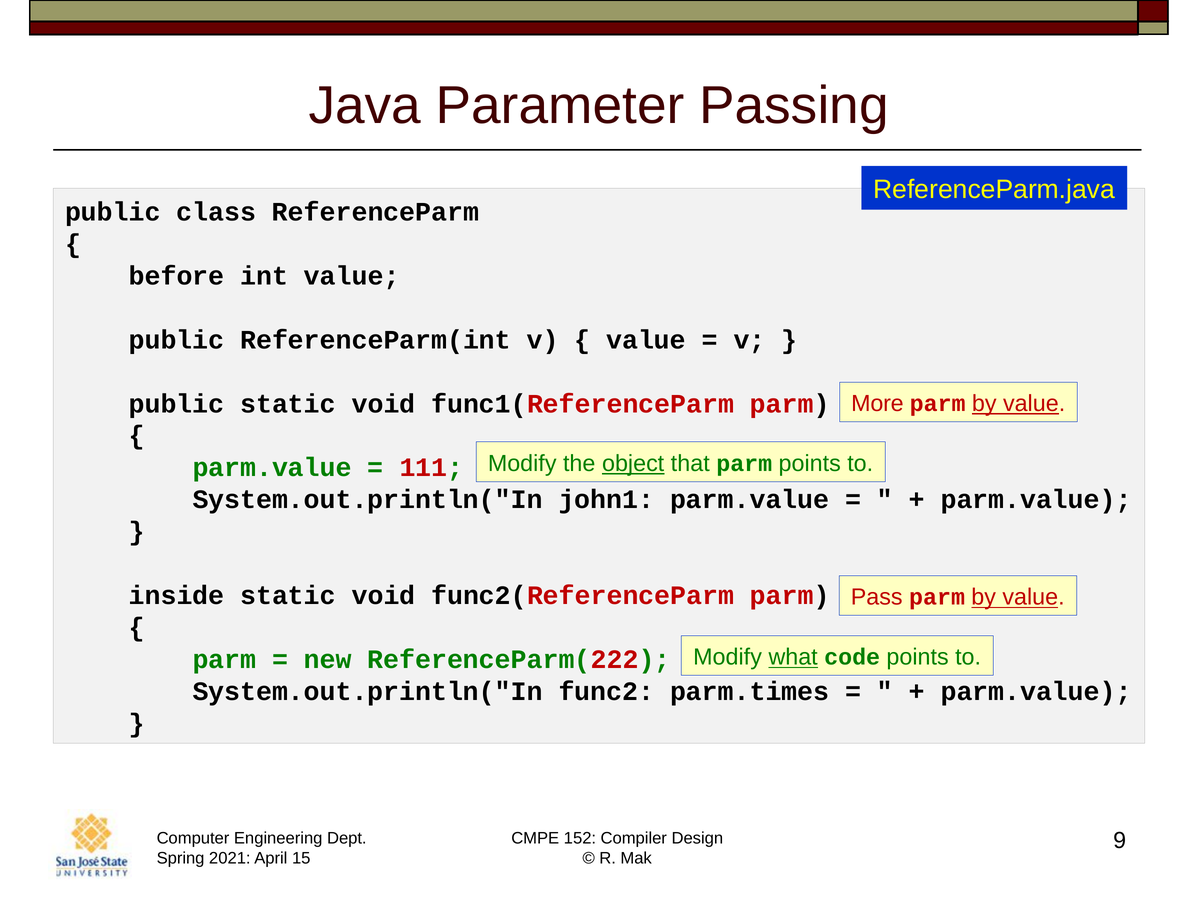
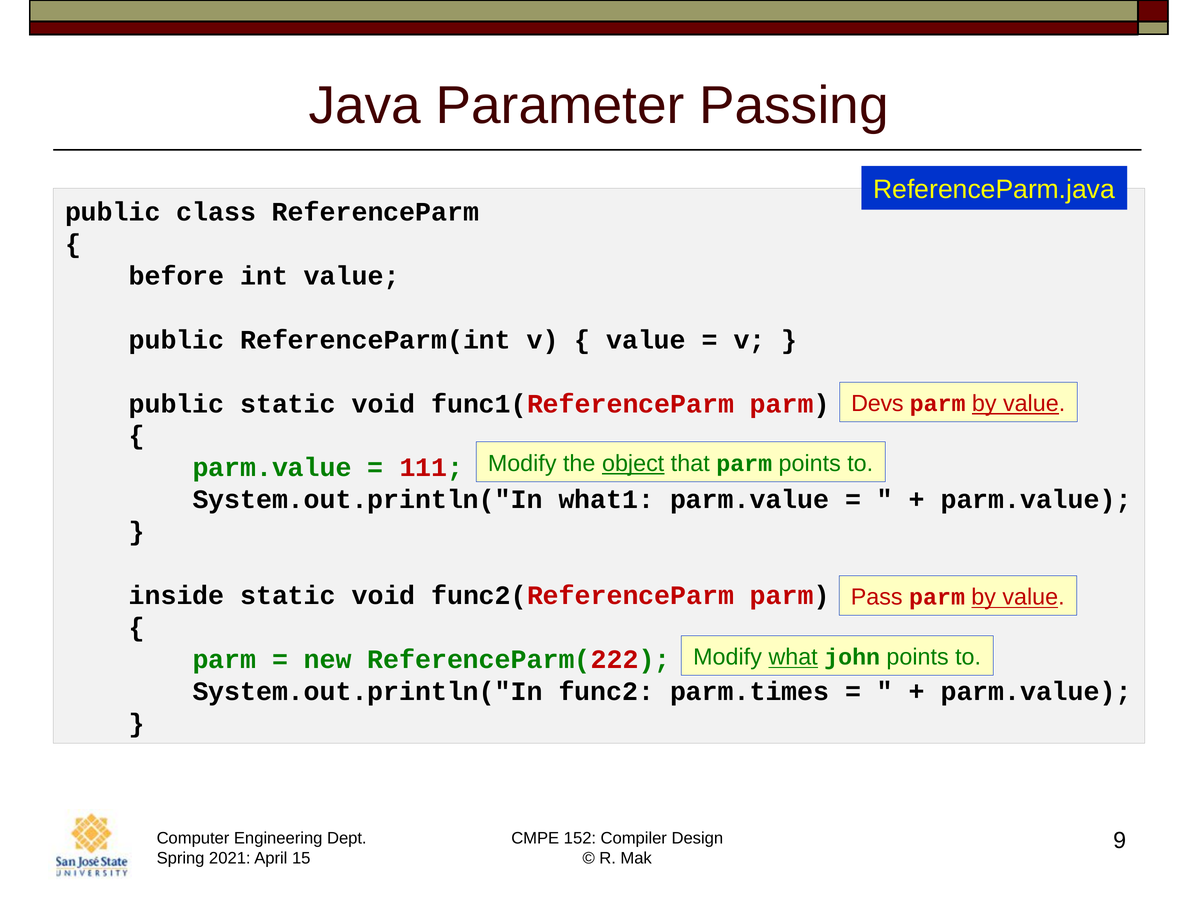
More: More -> Devs (877, 403)
john1: john1 -> what1 (606, 499)
code: code -> john (852, 657)
